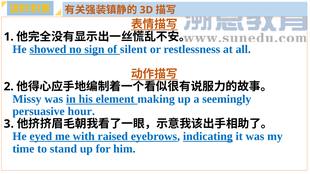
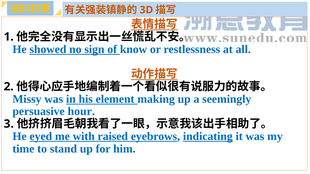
silent: silent -> know (134, 49)
